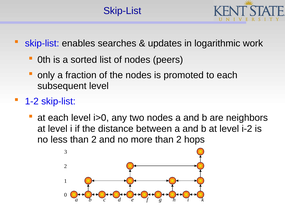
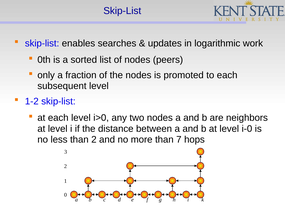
i-2: i-2 -> i-0 (247, 129)
more than 2: 2 -> 7 (179, 139)
